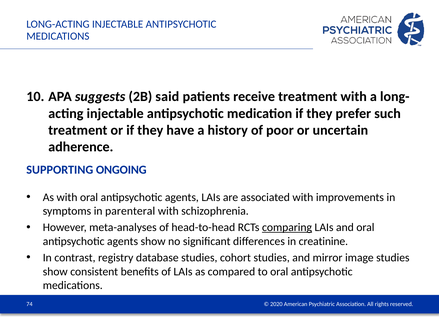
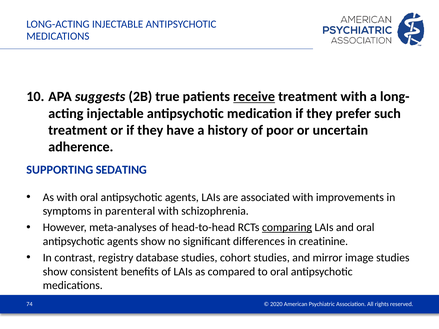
said: said -> true (167, 97)
receive underline: none -> present (254, 97)
ONGOING: ONGOING -> SEDATING (121, 170)
